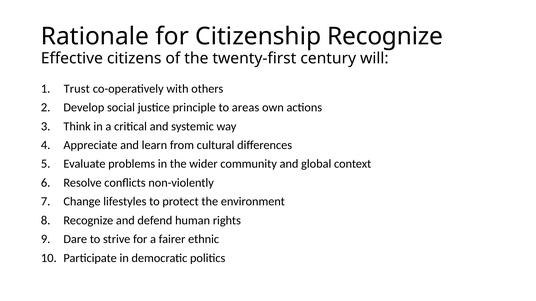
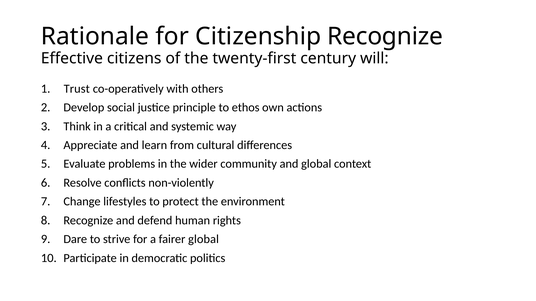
areas: areas -> ethos (246, 108)
fairer ethnic: ethnic -> global (204, 240)
